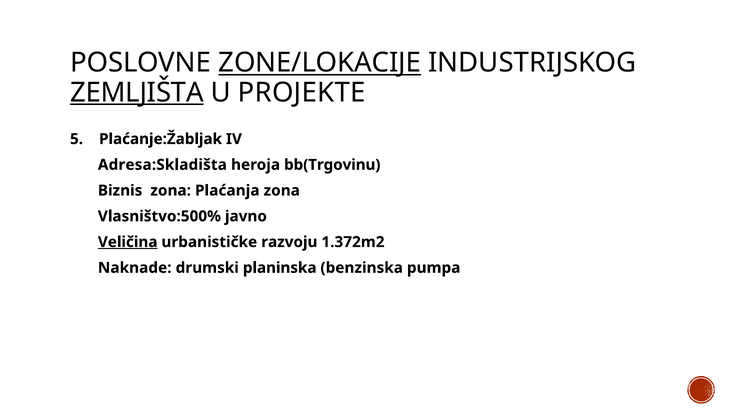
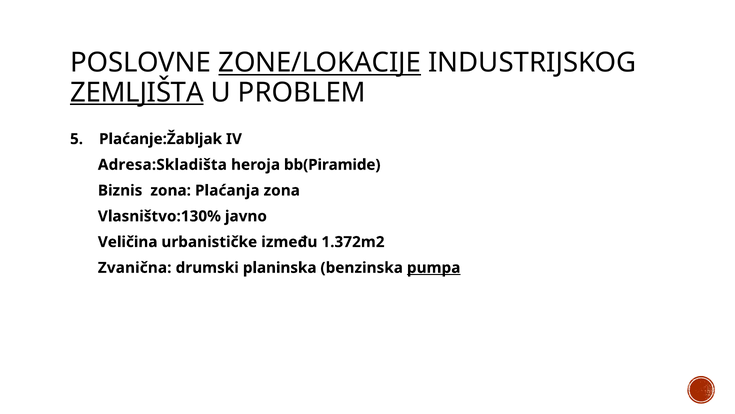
PROJEKTE: PROJEKTE -> PROBLEM (302, 92)
bb(Trgovinu: bb(Trgovinu -> bb(Piramide (332, 165)
Vlasništvo:500%: Vlasništvo:500% -> Vlasništvo:130% (159, 216)
Veličina underline: present -> none (128, 242)
razvoju: razvoju -> između (289, 242)
Naknade: Naknade -> Zvanična (135, 267)
pumpa underline: none -> present (434, 267)
